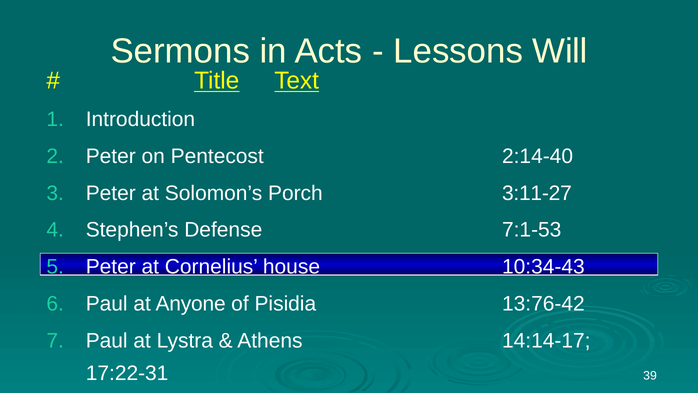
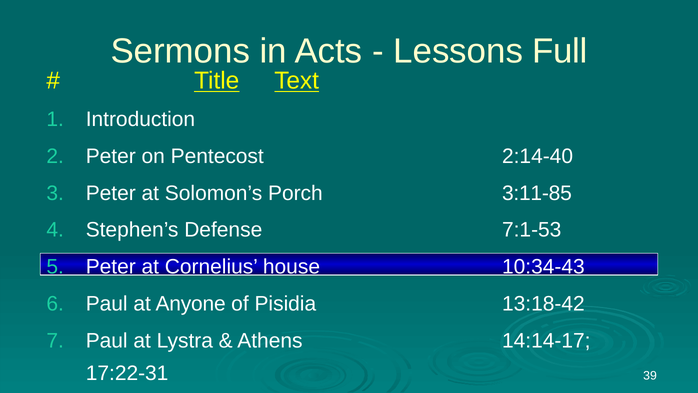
Will: Will -> Full (560, 51)
3:11-27: 3:11-27 -> 3:11-85 (537, 193)
13:76-42: 13:76-42 -> 13:18-42 (543, 303)
